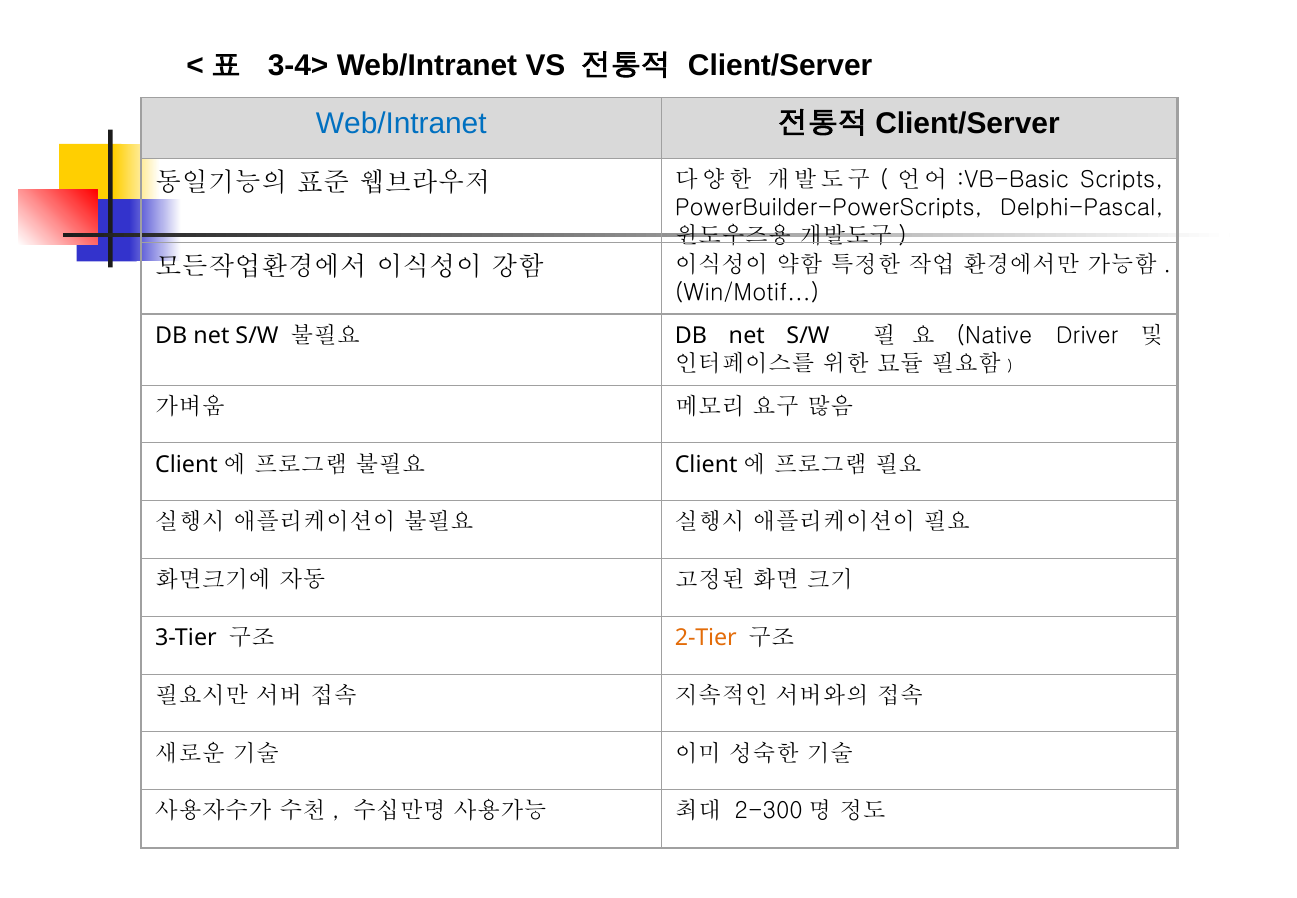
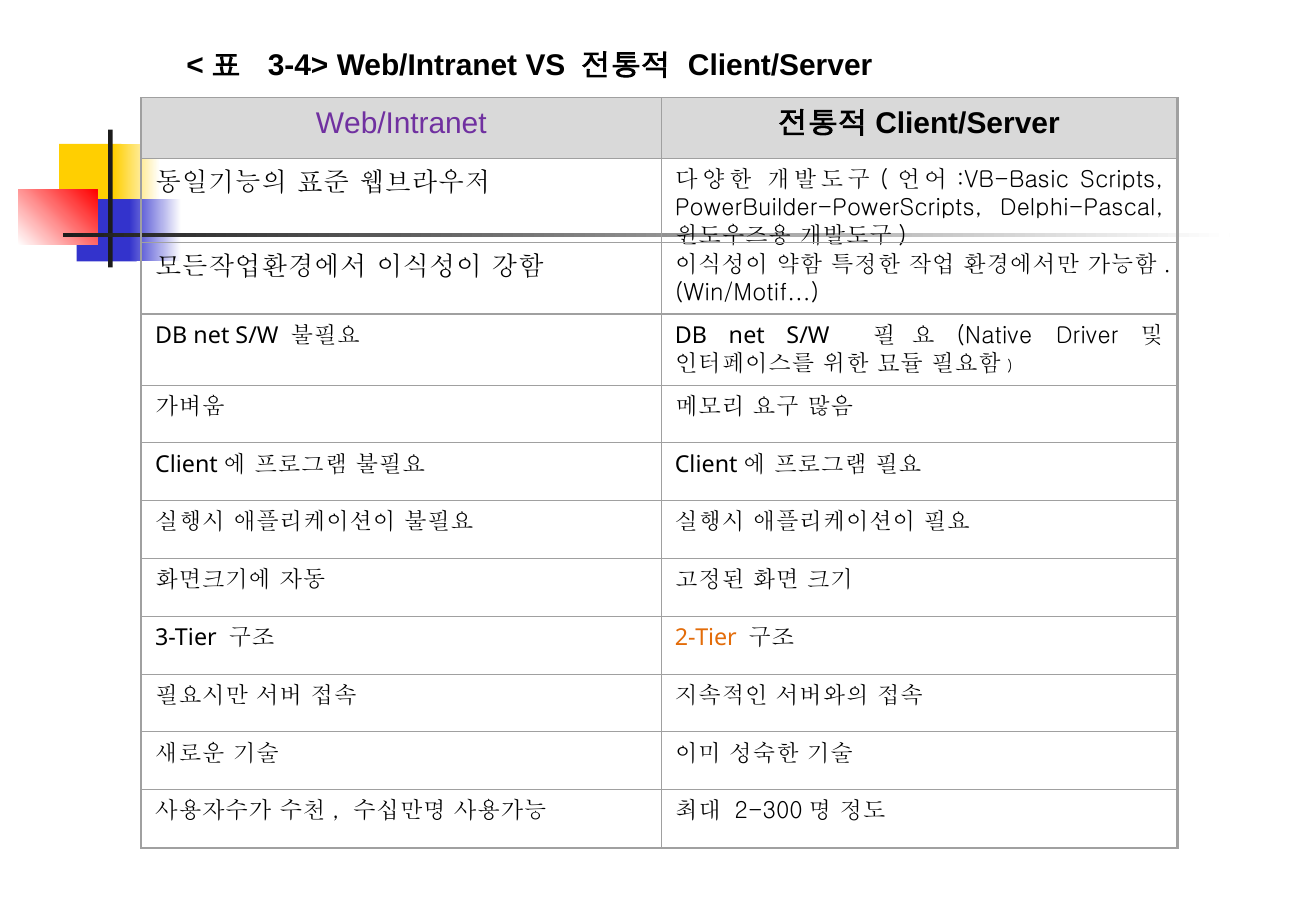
Web/Intranet colour: blue -> purple (401, 124)
